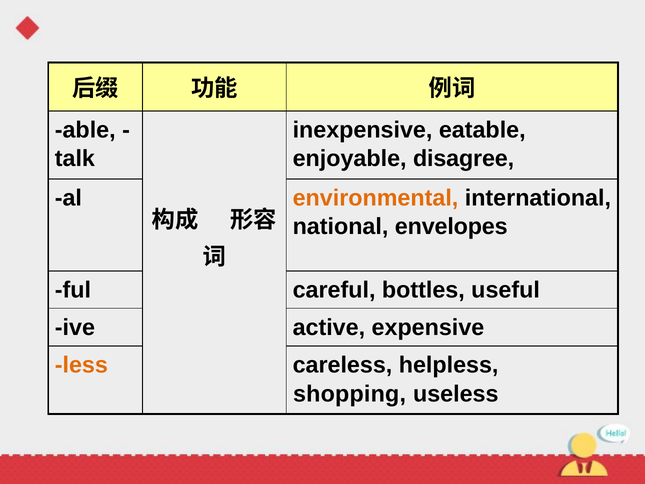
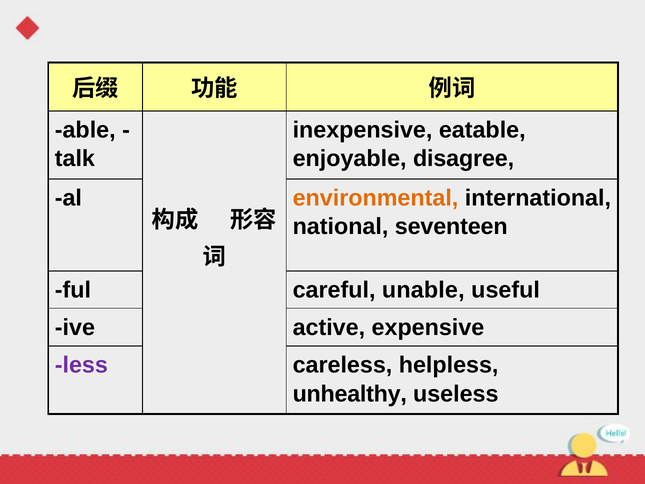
envelopes: envelopes -> seventeen (451, 227)
bottles: bottles -> unable (423, 290)
less colour: orange -> purple (81, 365)
shopping: shopping -> unhealthy (350, 394)
